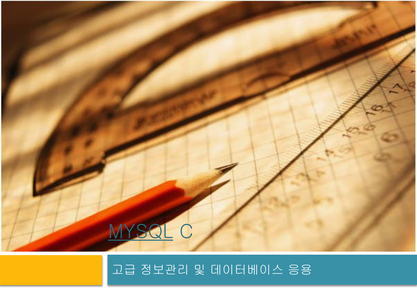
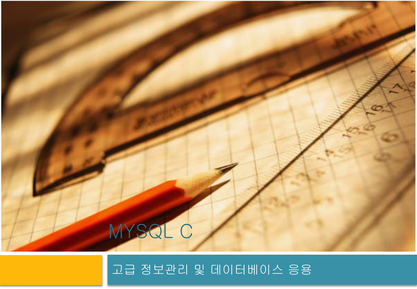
MYSQL underline: present -> none (141, 232)
